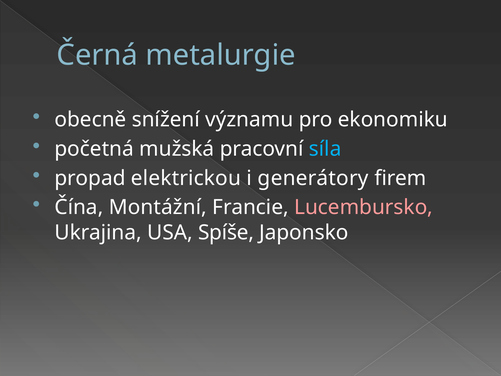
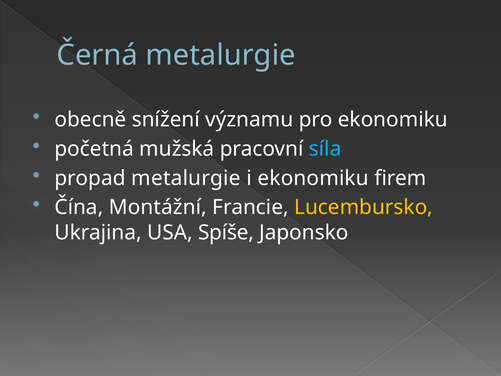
propad elektrickou: elektrickou -> metalurgie (186, 178)
i generátory: generátory -> ekonomiku (313, 178)
Lucembursko colour: pink -> yellow (364, 207)
